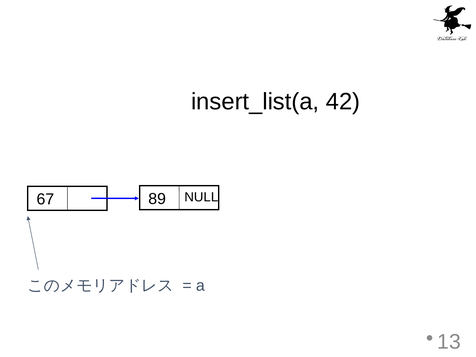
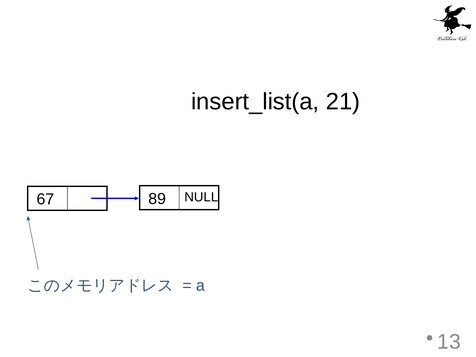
42: 42 -> 21 (343, 102)
